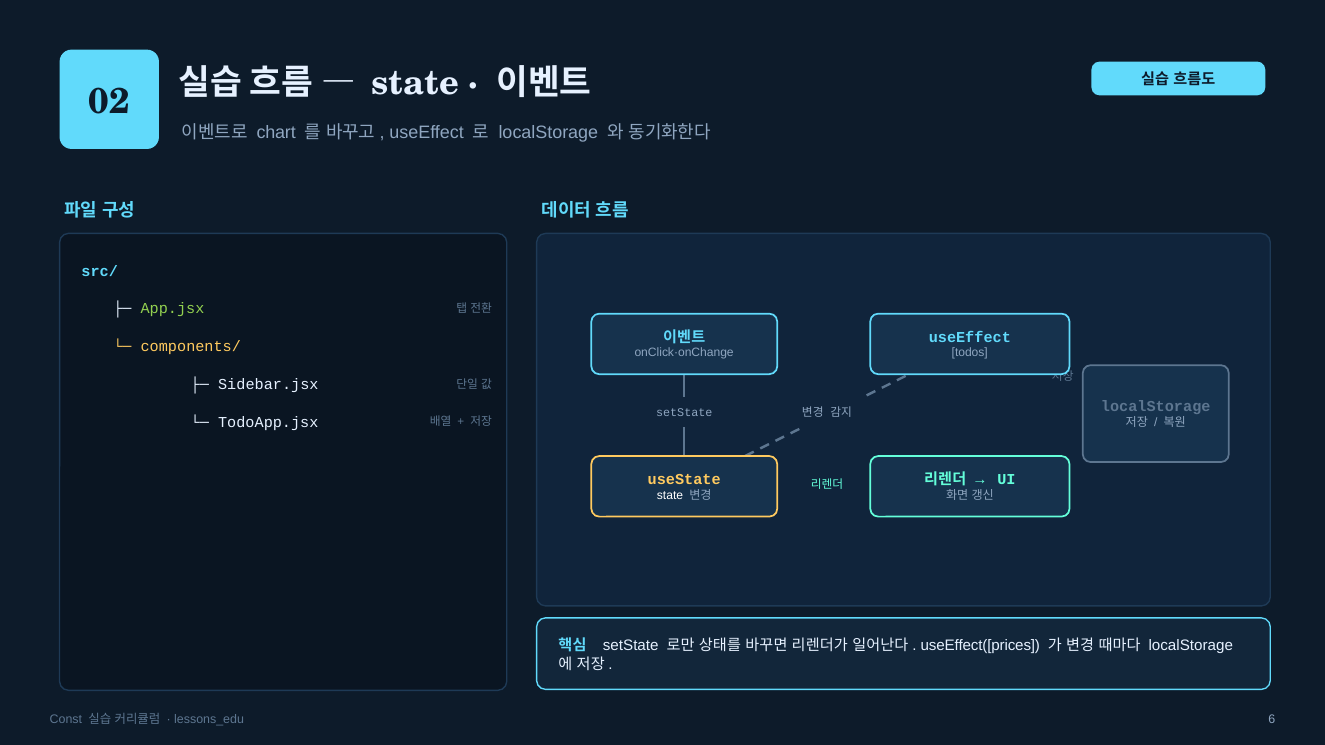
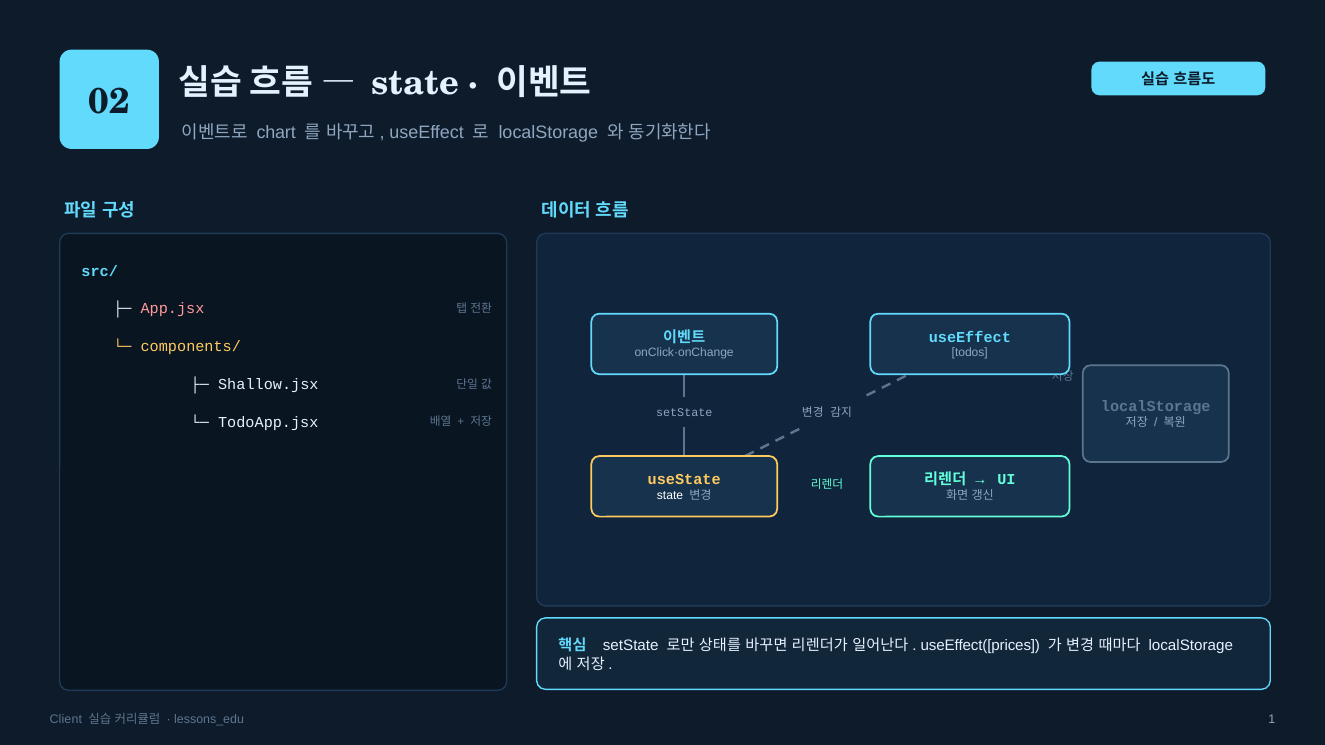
App.jsx colour: light green -> pink (173, 309)
Sidebar.jsx: Sidebar.jsx -> Shallow.jsx (268, 385)
Const: Const -> Client (66, 719)
6: 6 -> 1 (1272, 719)
